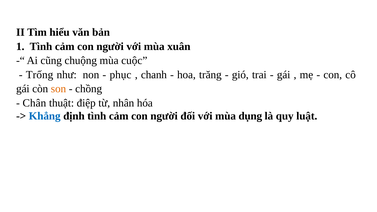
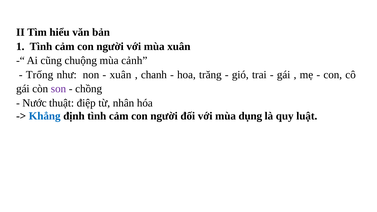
cuộc: cuộc -> cảnh (134, 61)
phục: phục -> xuân (120, 75)
son colour: orange -> purple (58, 89)
Chân: Chân -> Nước (34, 103)
